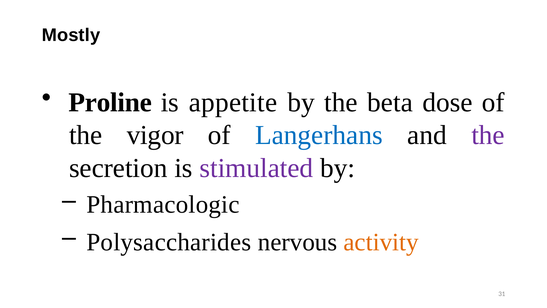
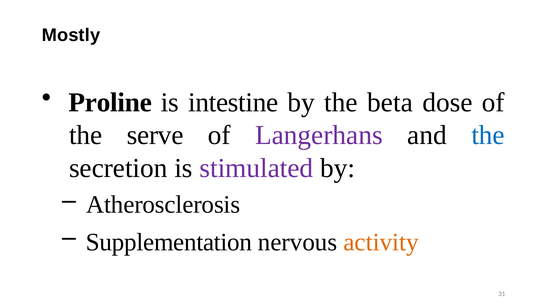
appetite: appetite -> intestine (233, 102)
vigor: vigor -> serve (155, 135)
Langerhans colour: blue -> purple (319, 135)
the colour: purple -> blue (488, 135)
Pharmacologic: Pharmacologic -> Atherosclerosis (163, 204)
Polysaccharides: Polysaccharides -> Supplementation (169, 242)
